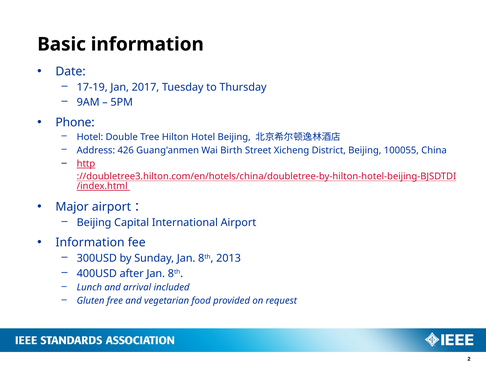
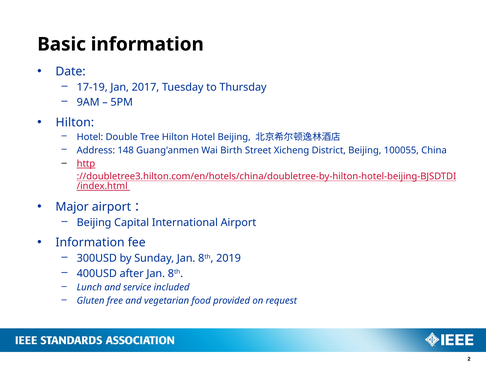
Phone: Phone -> Hilton (75, 122)
426: 426 -> 148 (126, 150)
2013: 2013 -> 2019 (229, 258)
arrival: arrival -> service (137, 287)
